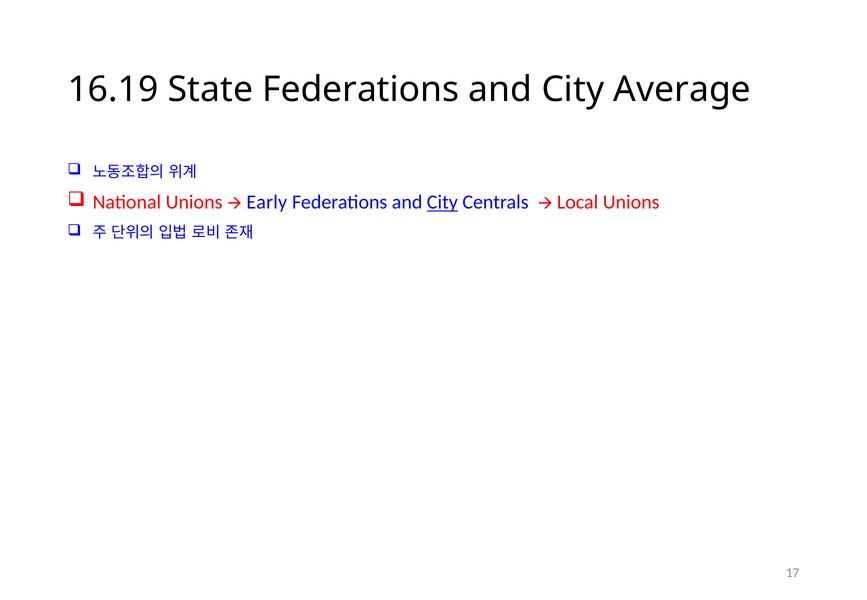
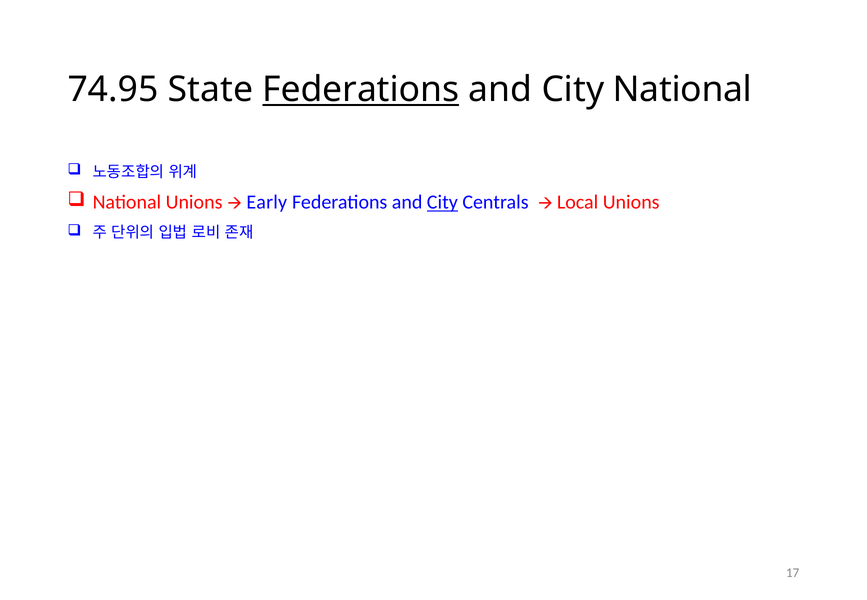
16.19: 16.19 -> 74.95 (113, 90)
Federations underline: none -> present (361, 90)
City Average: Average -> National (682, 90)
